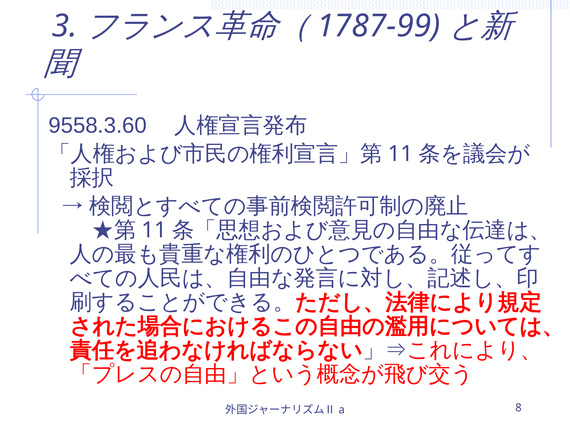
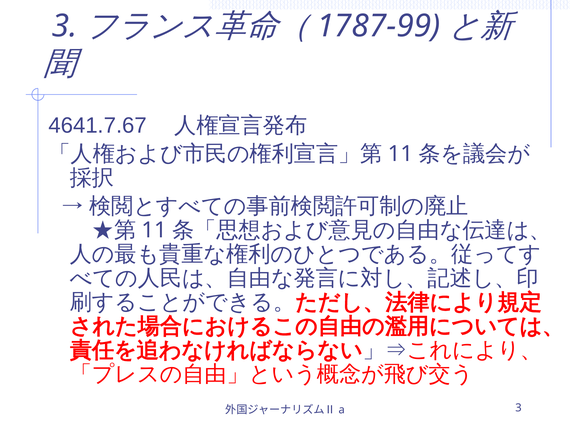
9558.3.60: 9558.3.60 -> 4641.7.67 (98, 125)
8: 8 -> 3 (518, 407)
